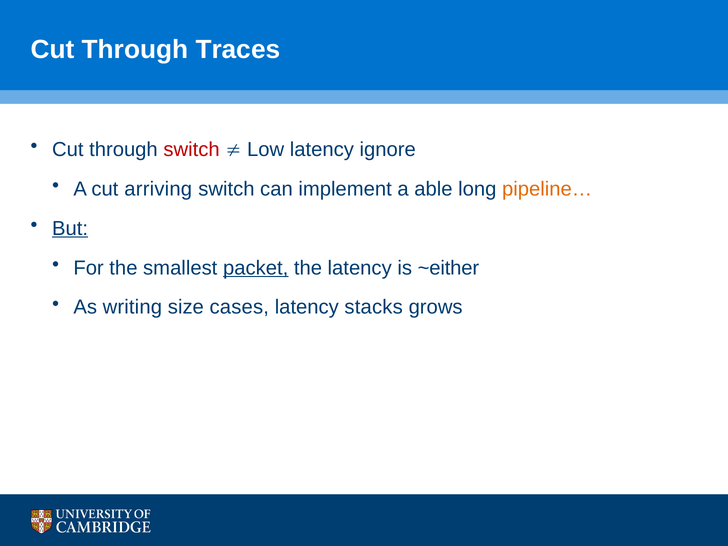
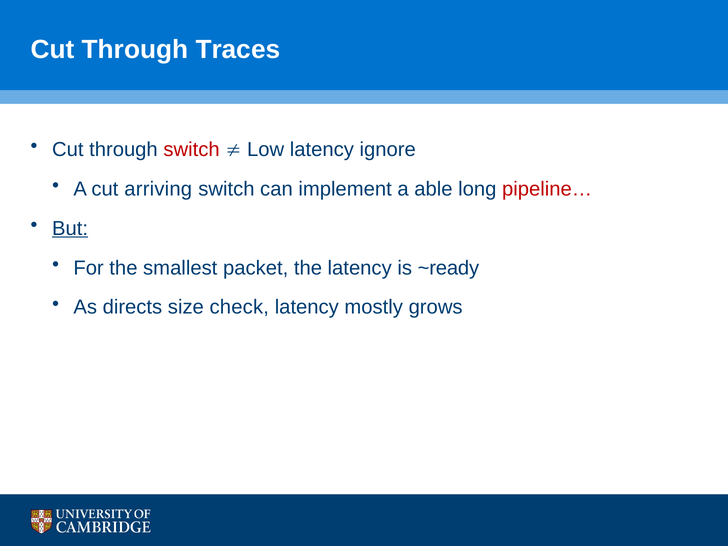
pipeline… colour: orange -> red (547, 189)
packet underline: present -> none (256, 268)
~either: ~either -> ~ready (448, 268)
writing: writing -> directs (132, 307)
cases: cases -> check (239, 307)
stacks: stacks -> mostly (374, 307)
